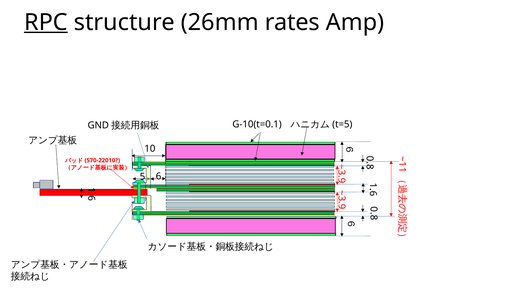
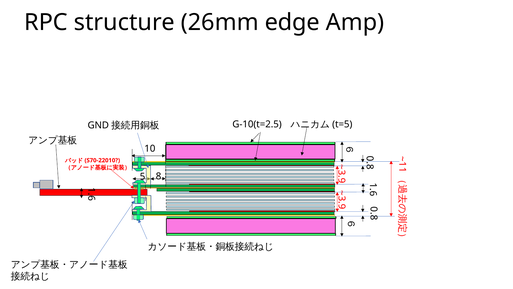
RPC underline: present -> none (46, 22)
rates: rates -> edge (292, 22)
G-10(t=0.1: G-10(t=0.1 -> G-10(t=2.5 (257, 124)
6: 6 -> 8 (159, 176)
